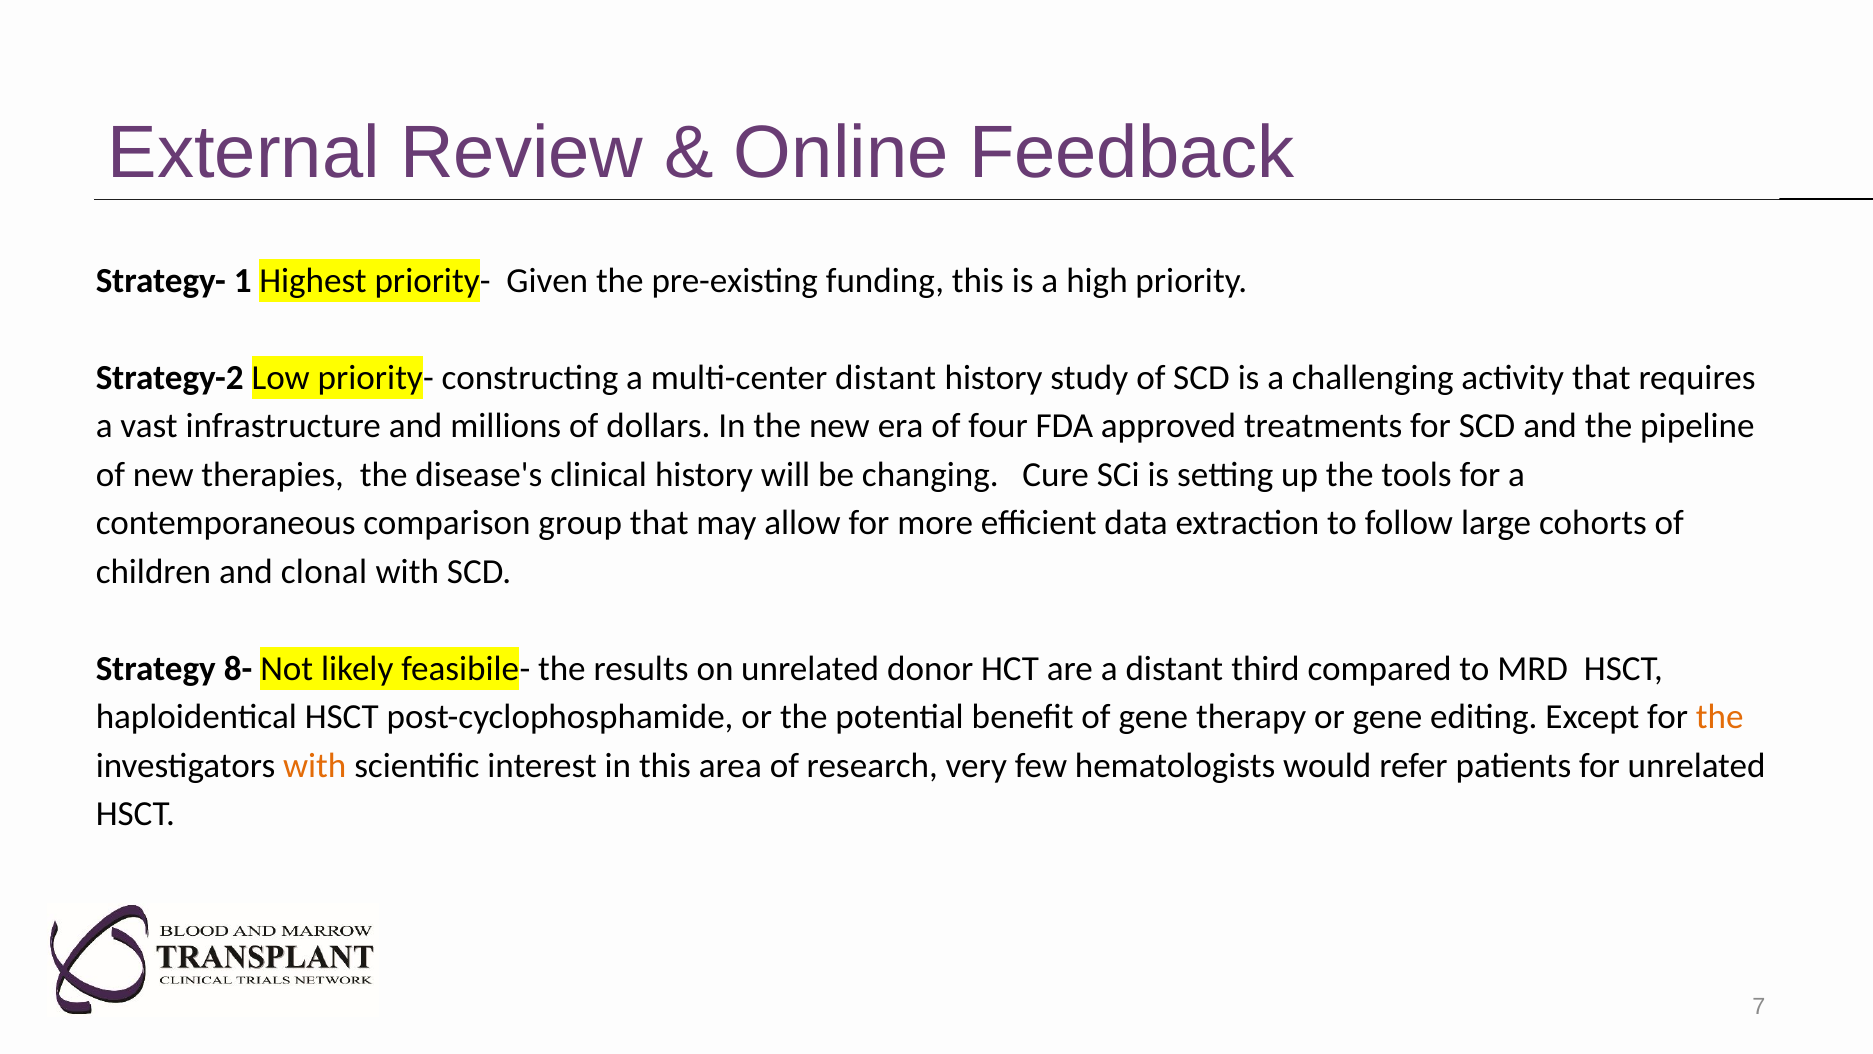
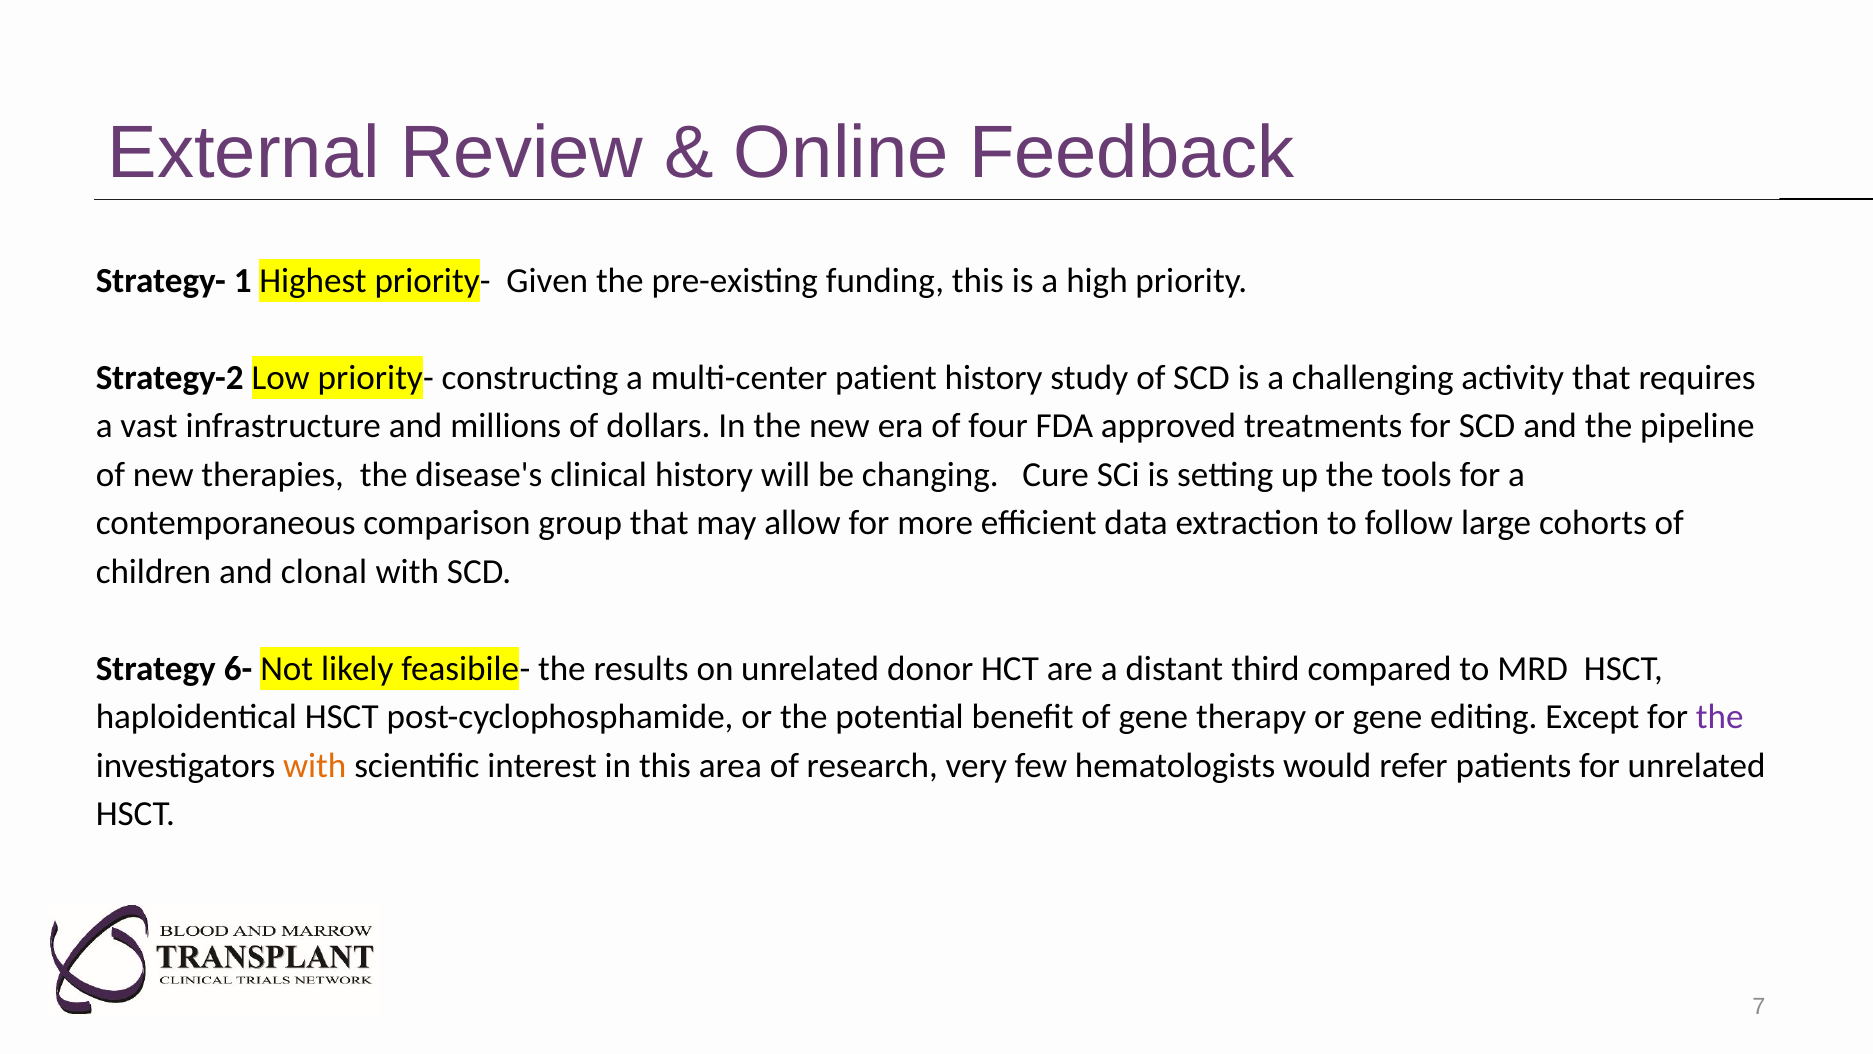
multi-center distant: distant -> patient (886, 378)
8-: 8- -> 6- (238, 668)
the colour: orange -> purple (1720, 717)
